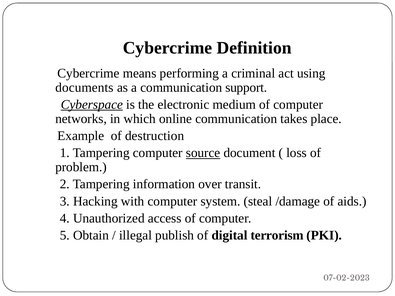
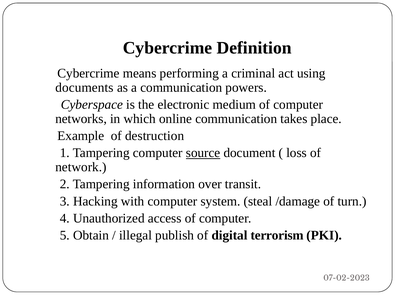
support: support -> powers (246, 88)
Cyberspace underline: present -> none (92, 105)
problem: problem -> network (81, 167)
aids: aids -> turn (352, 201)
